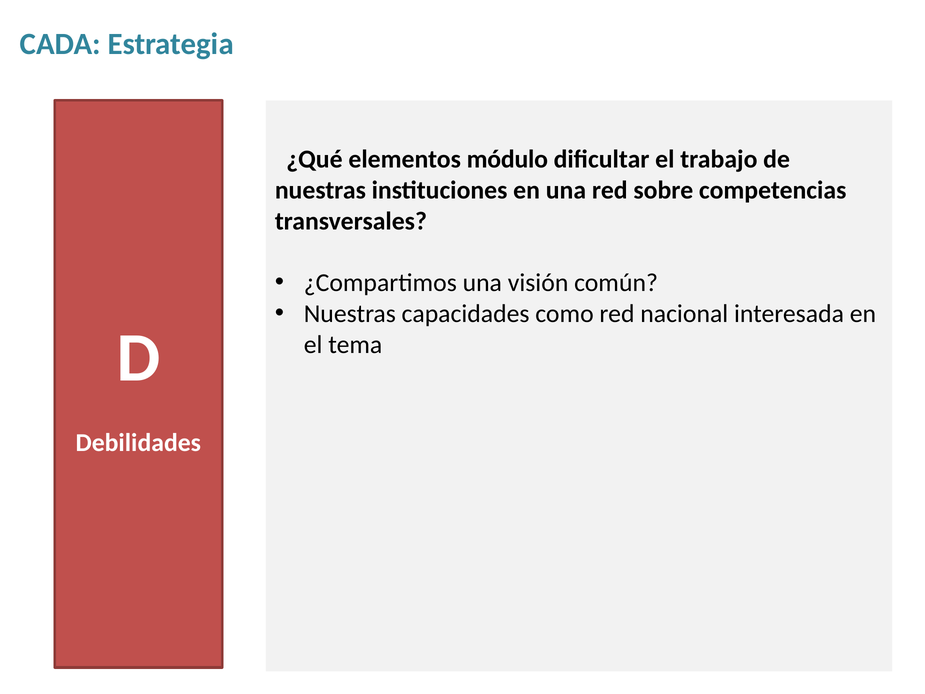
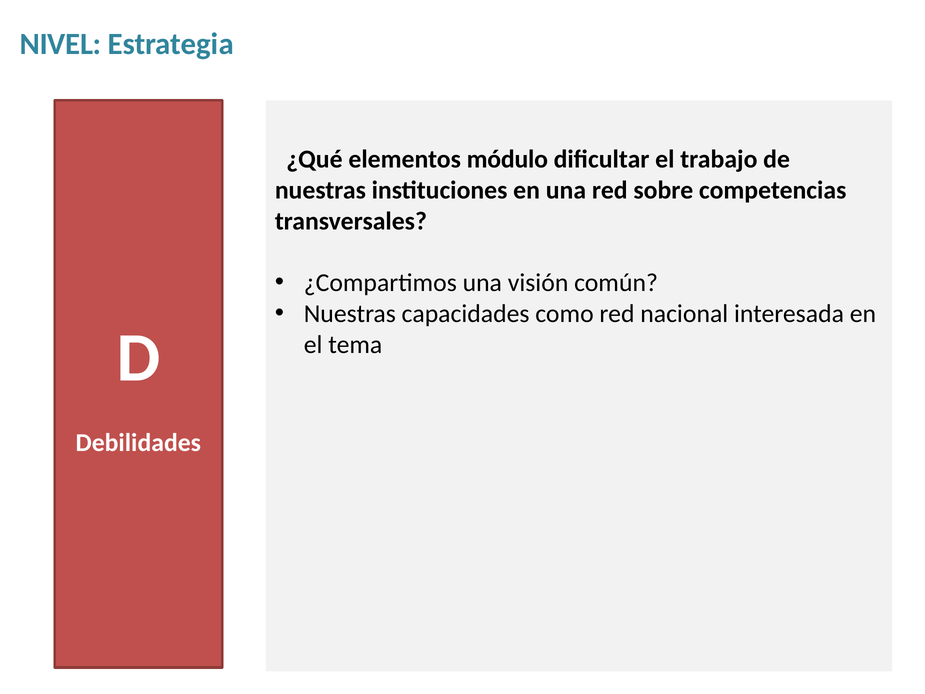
CADA: CADA -> NIVEL (60, 44)
